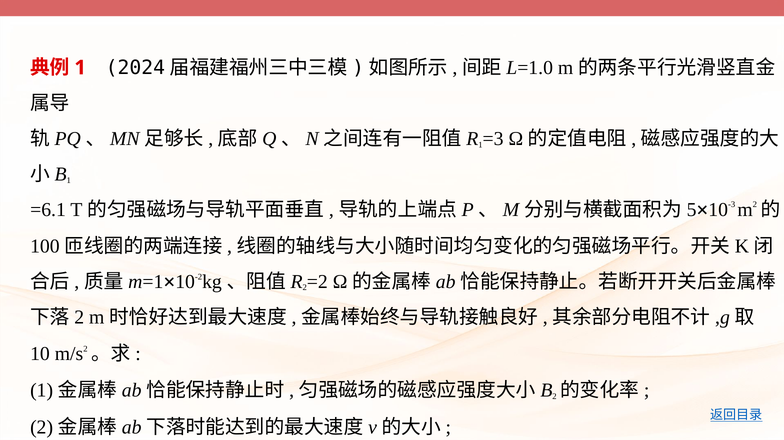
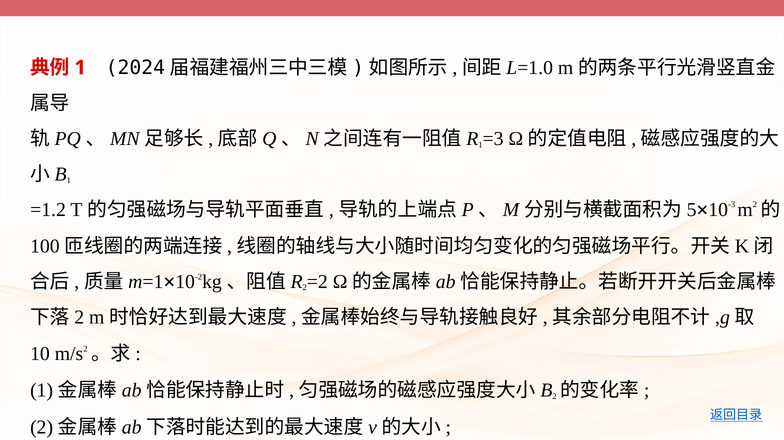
=6.1: =6.1 -> =1.2 (48, 210)
